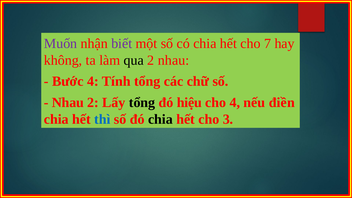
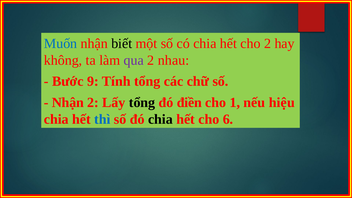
Muốn colour: purple -> blue (61, 43)
biết colour: purple -> black (122, 43)
cho 7: 7 -> 2 (268, 43)
qua colour: black -> purple (134, 60)
Bước 4: 4 -> 9 (93, 81)
Nhau: Nhau -> Nhận (68, 102)
hiệu: hiệu -> điền (189, 102)
cho 4: 4 -> 1 (235, 102)
điền: điền -> hiệu (282, 102)
3: 3 -> 6 (228, 119)
